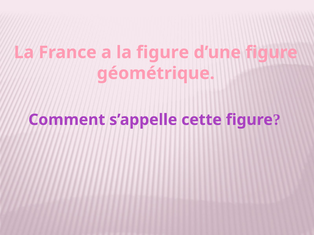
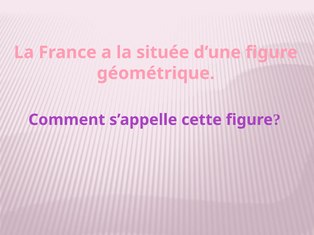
la figure: figure -> située (163, 52)
